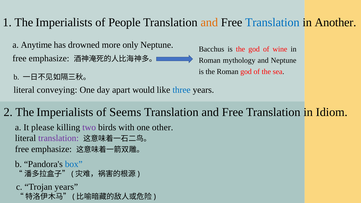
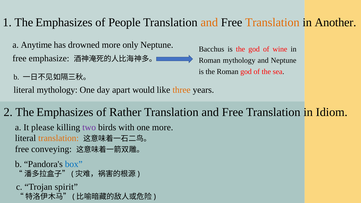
1 The Imperialists: Imperialists -> Emphasizes (64, 22)
Translation colour: blue -> orange (272, 22)
literal conveying: conveying -> mythology (57, 90)
three colour: blue -> orange (182, 90)
2 The Imperialists: Imperialists -> Emphasizes (65, 112)
Seems: Seems -> Rather (125, 112)
one other: other -> more (163, 127)
translation colour: purple -> orange (59, 138)
emphasize: emphasize -> conveying (51, 149)
Trojan years: years -> spirit (66, 187)
